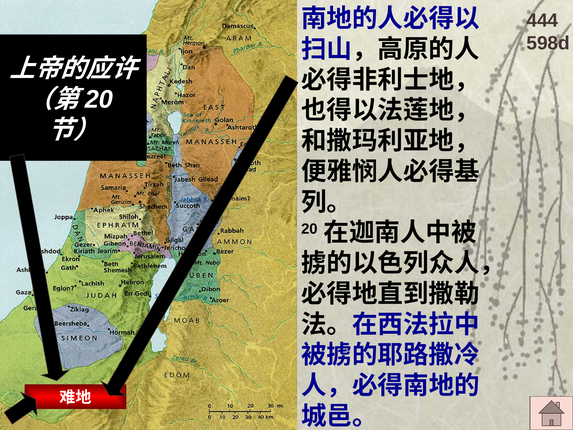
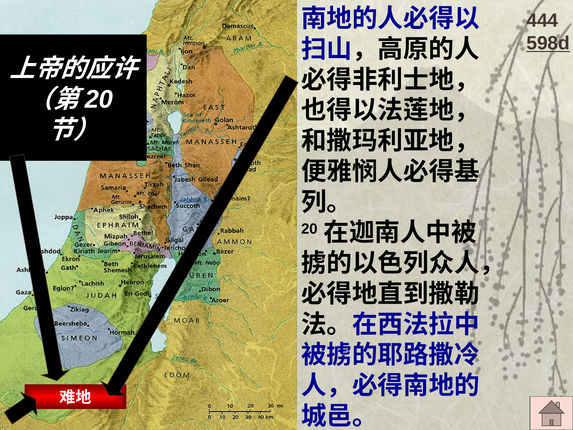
598d underline: none -> present (548, 43)
